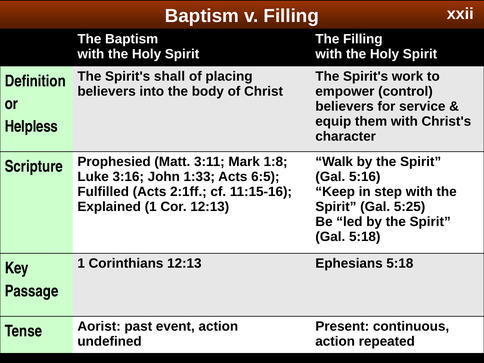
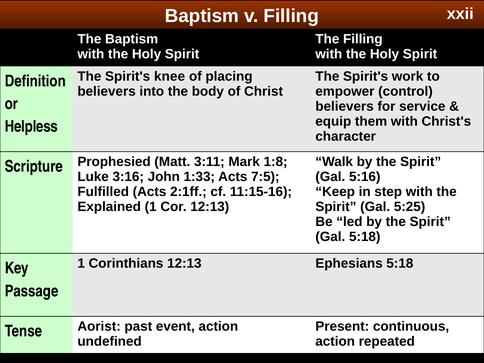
shall: shall -> knee (170, 76)
6:5: 6:5 -> 7:5 (265, 177)
